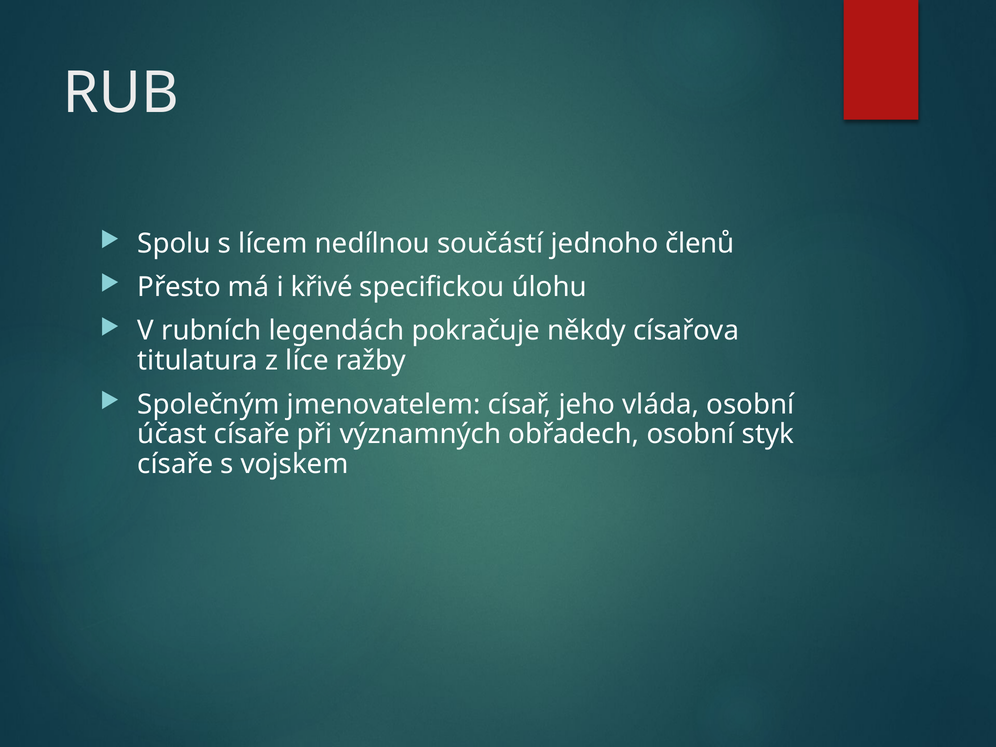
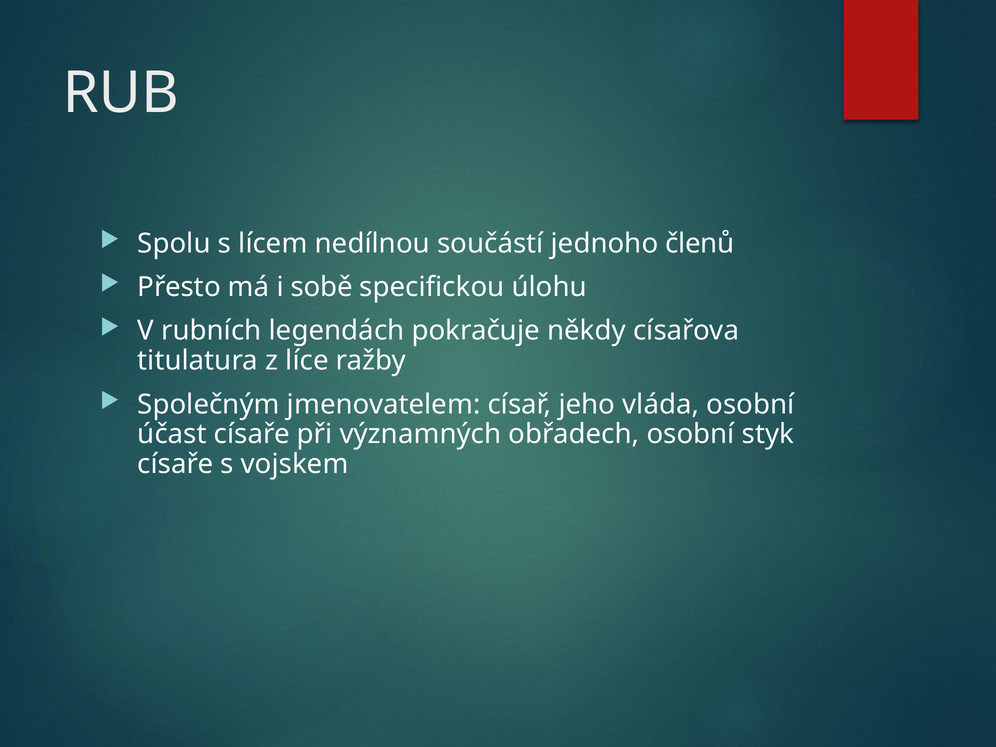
křivé: křivé -> sobě (322, 287)
